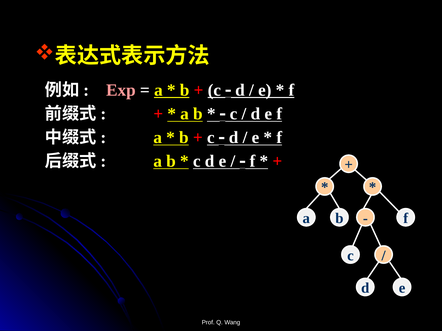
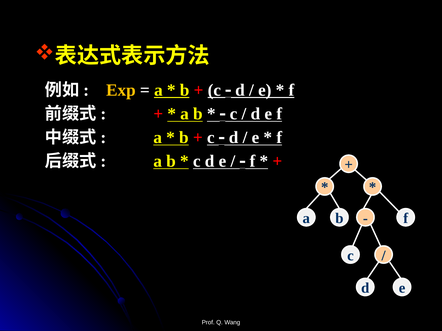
Exp colour: pink -> yellow (121, 90)
